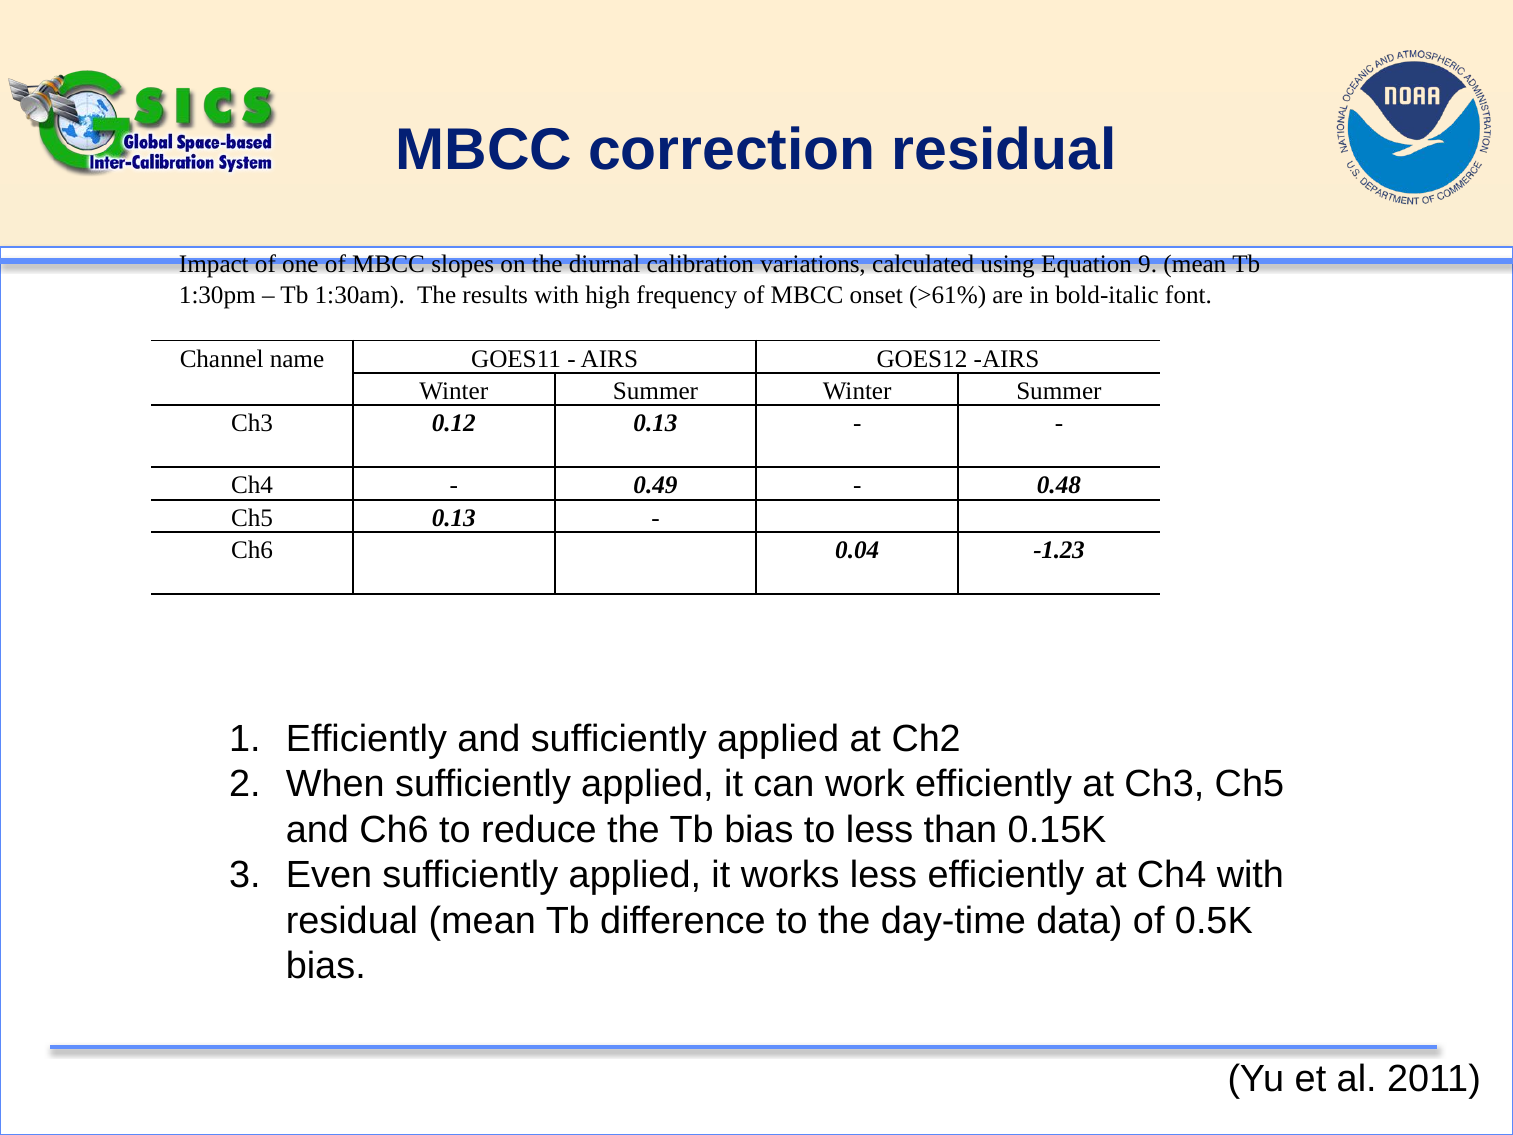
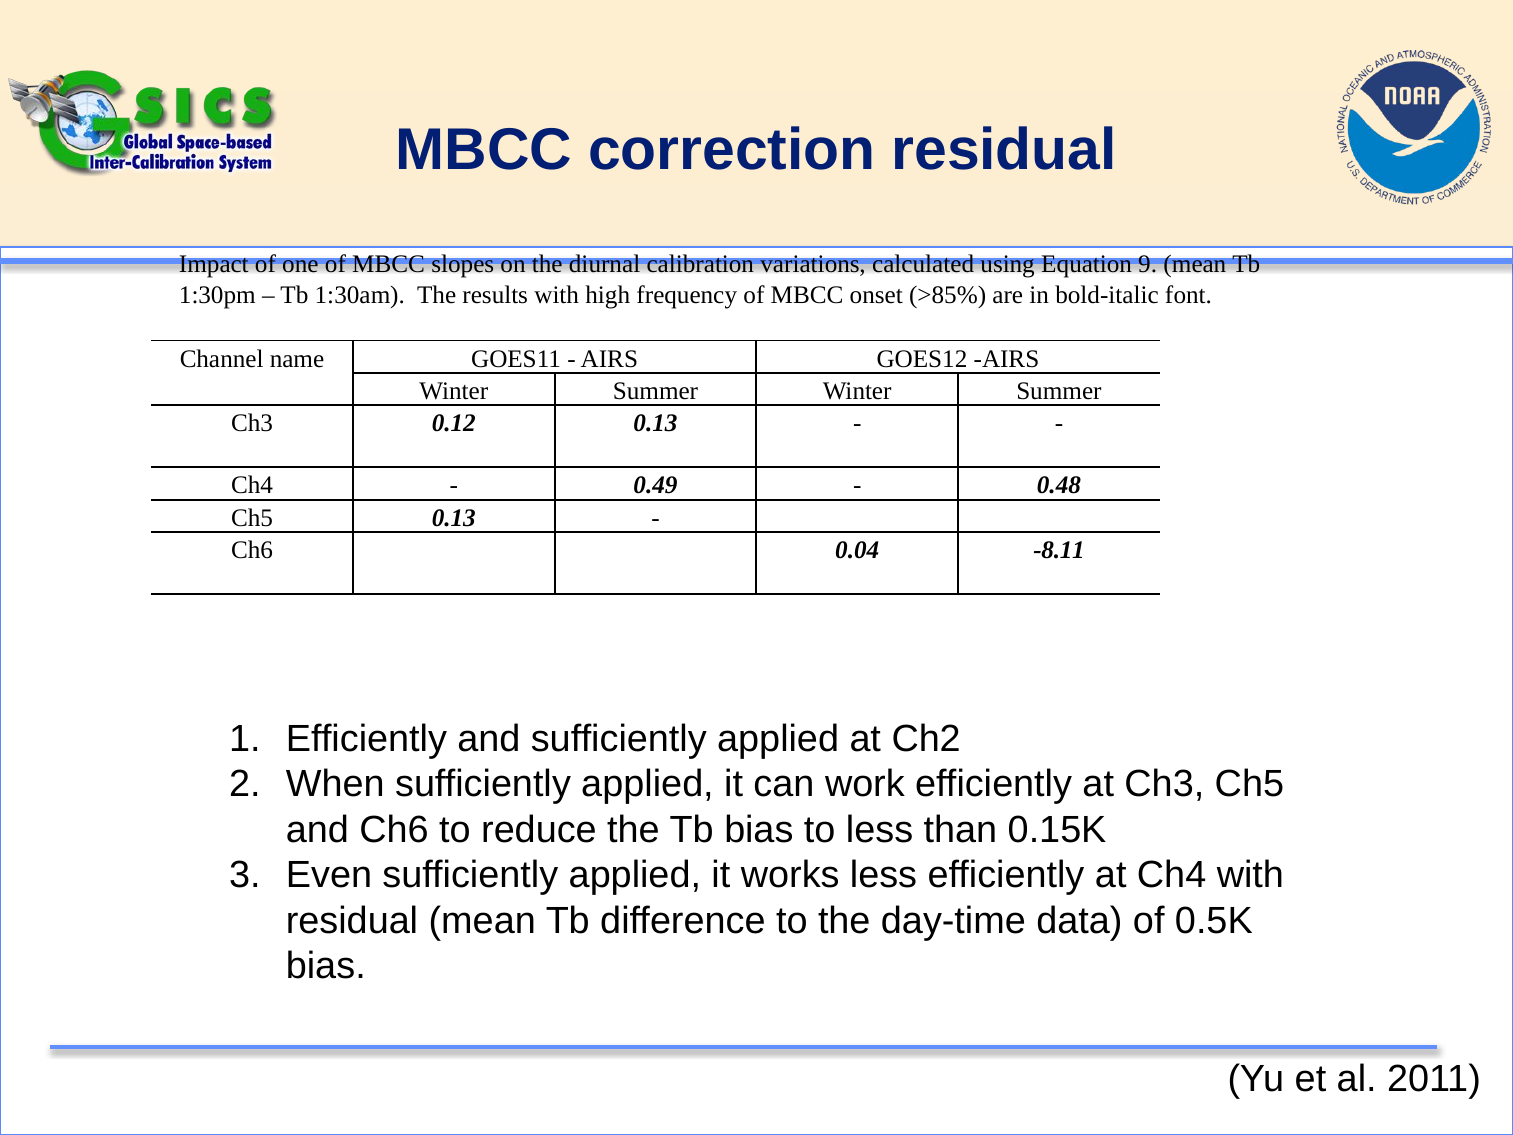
>61%: >61% -> >85% (948, 295)
-1.23: -1.23 -> -8.11 (1059, 550)
